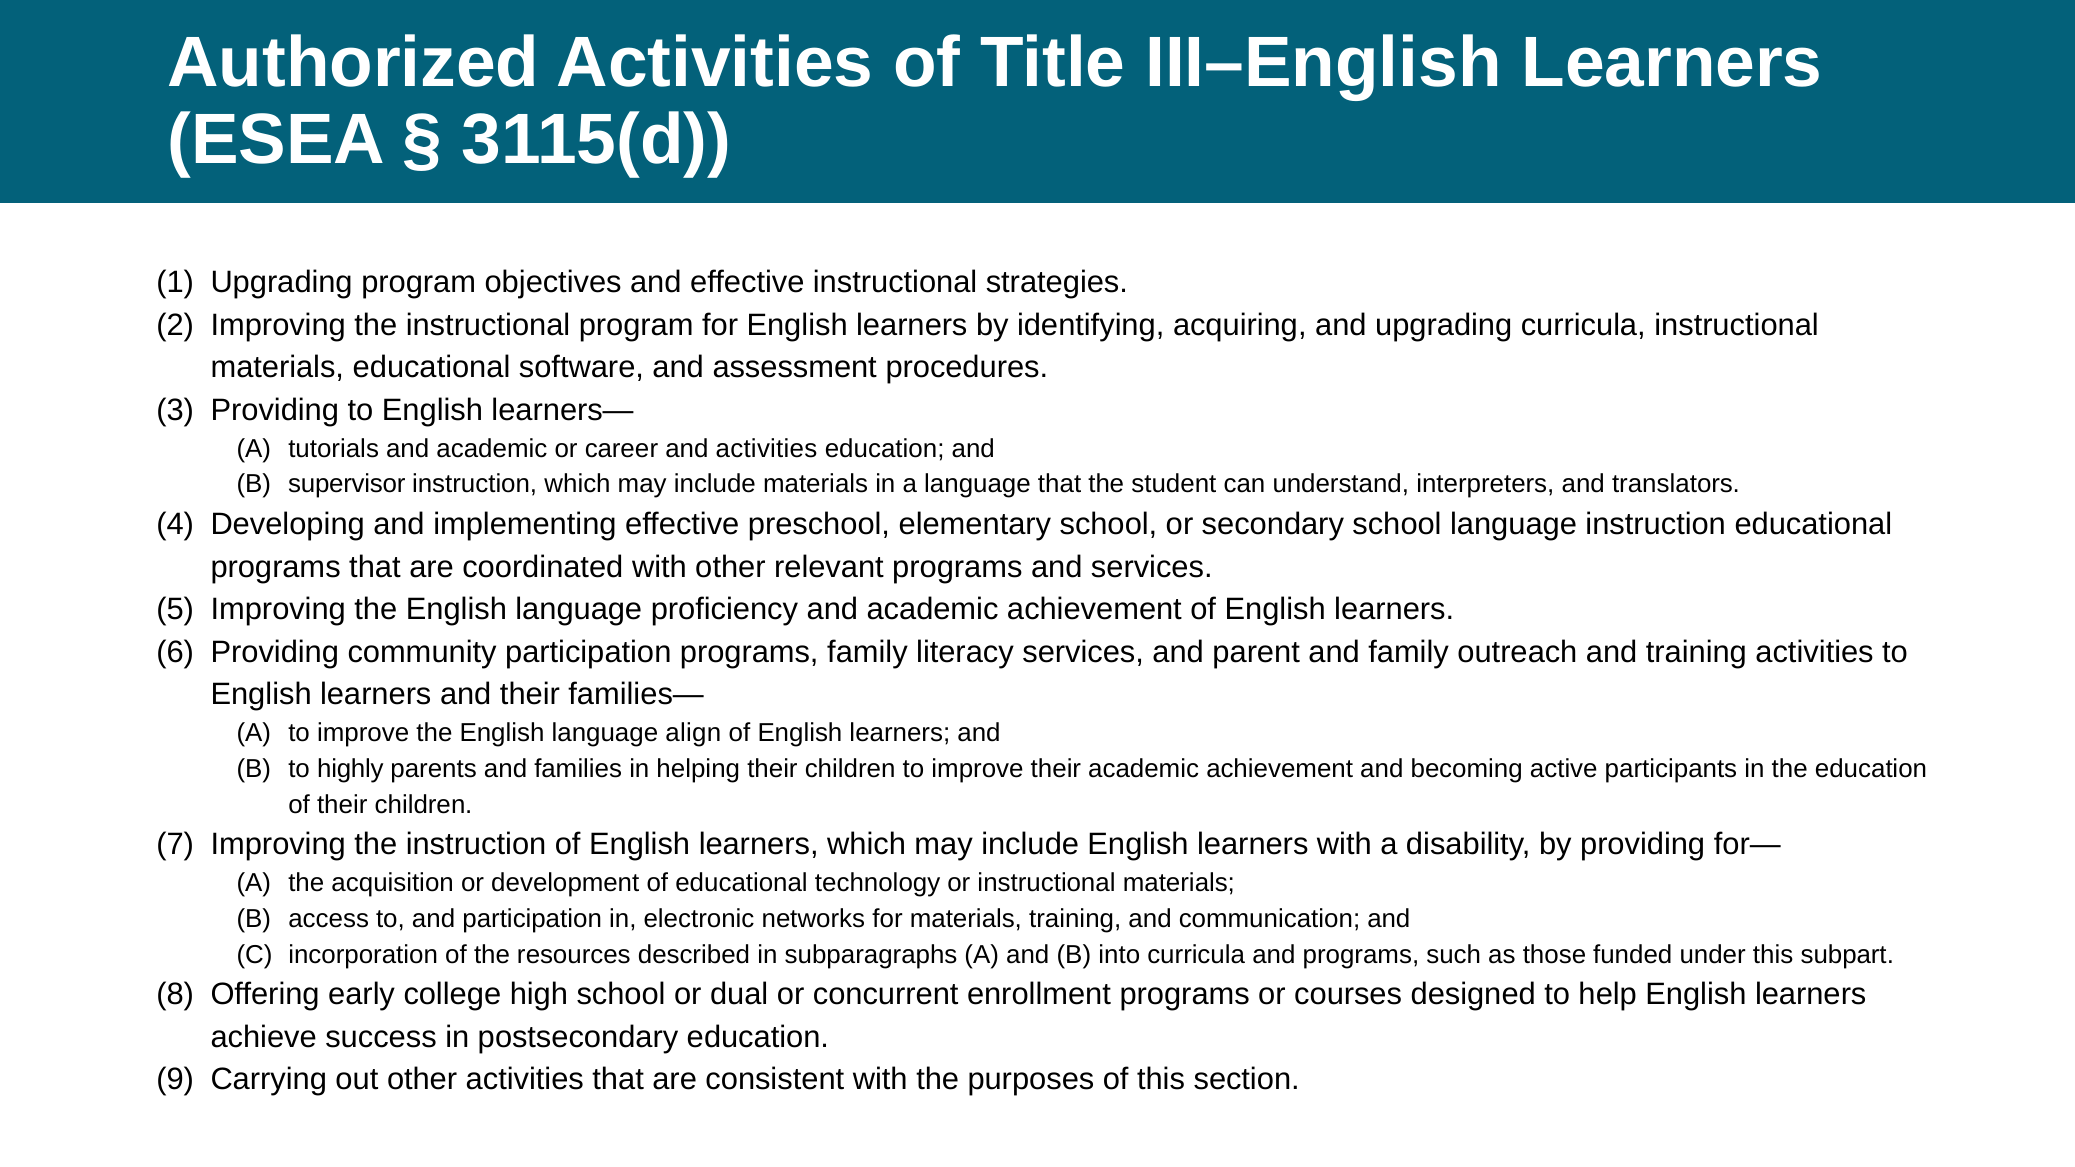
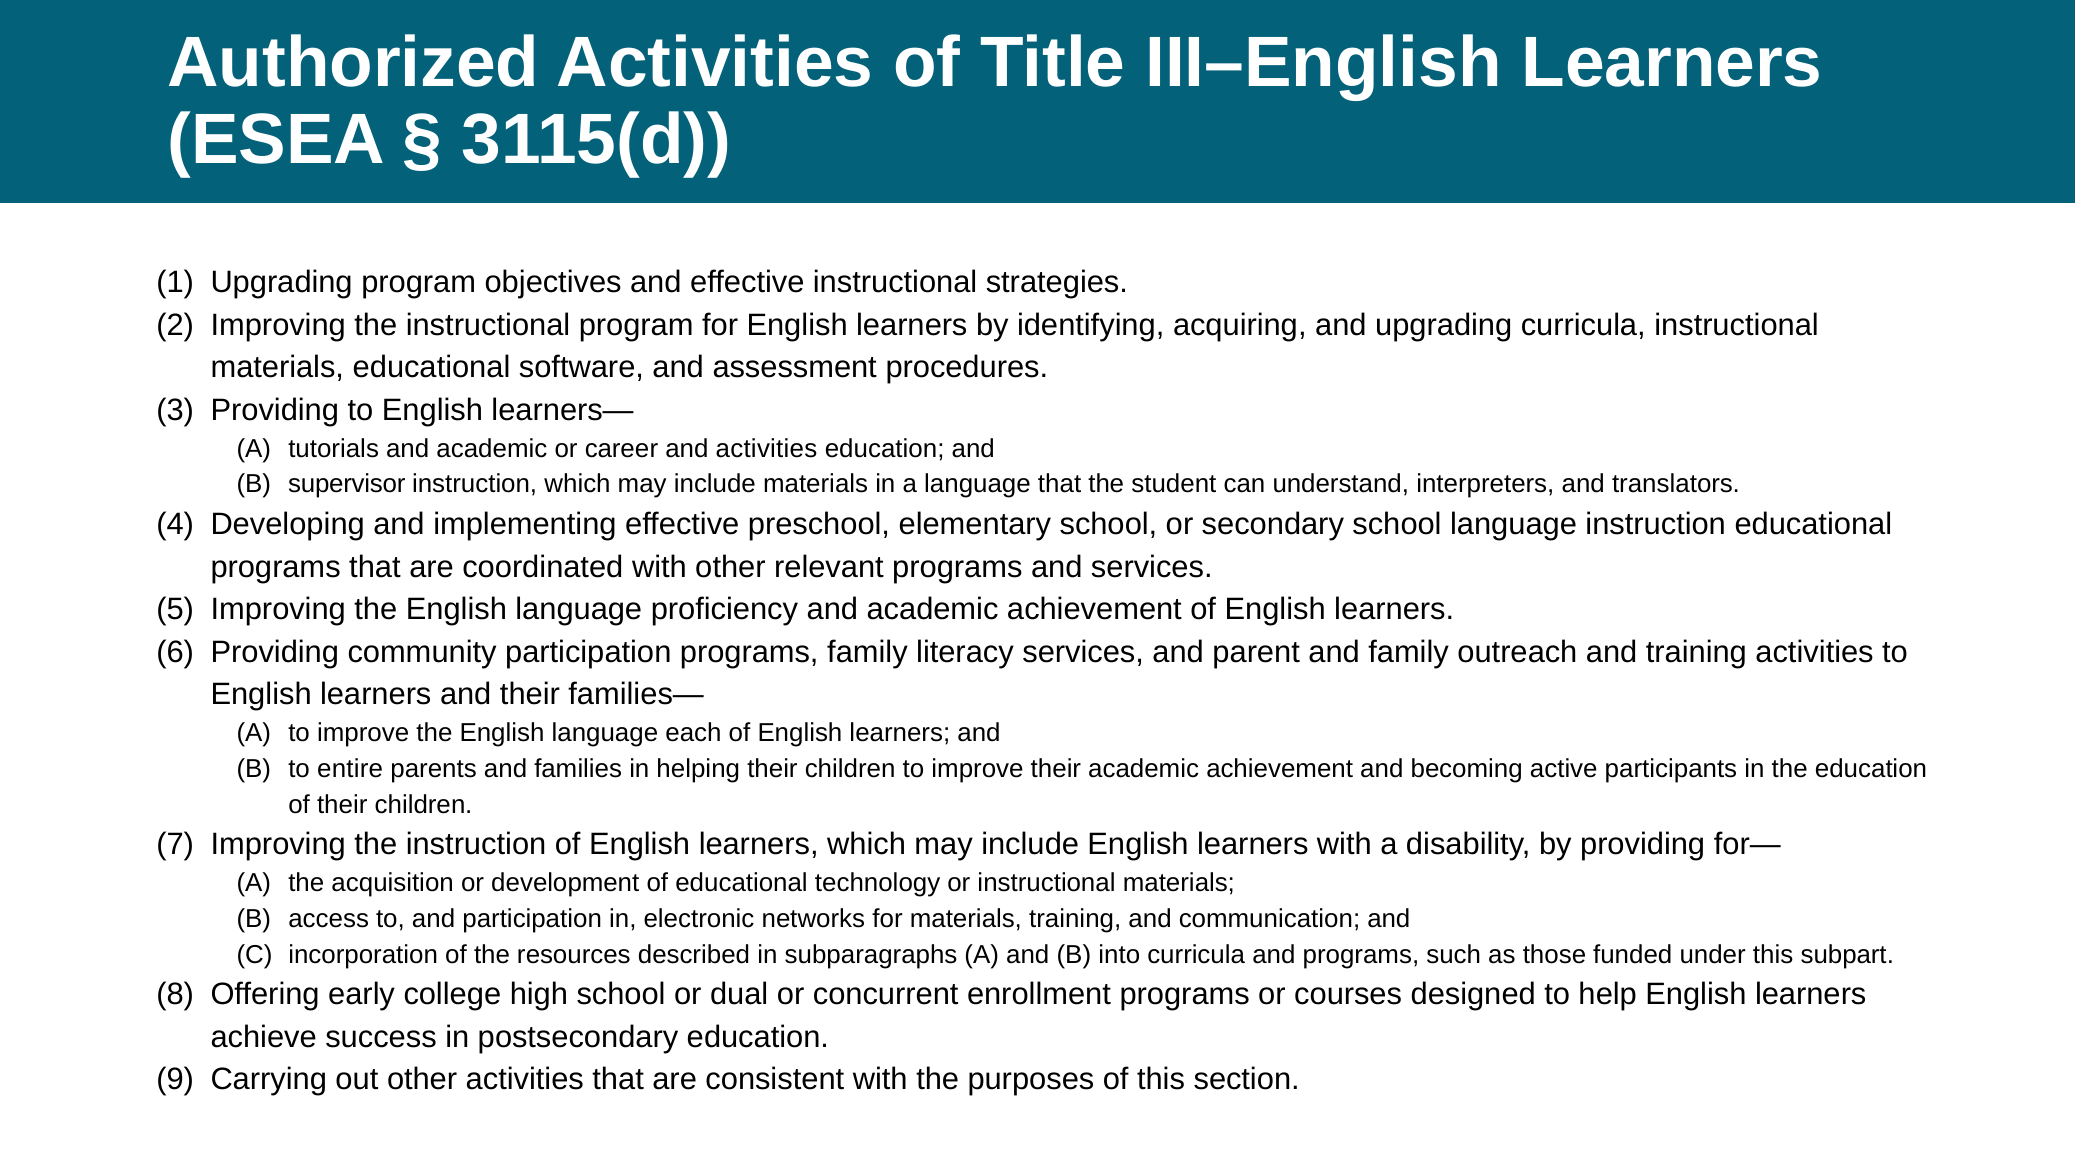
align: align -> each (693, 733)
highly: highly -> entire (350, 769)
